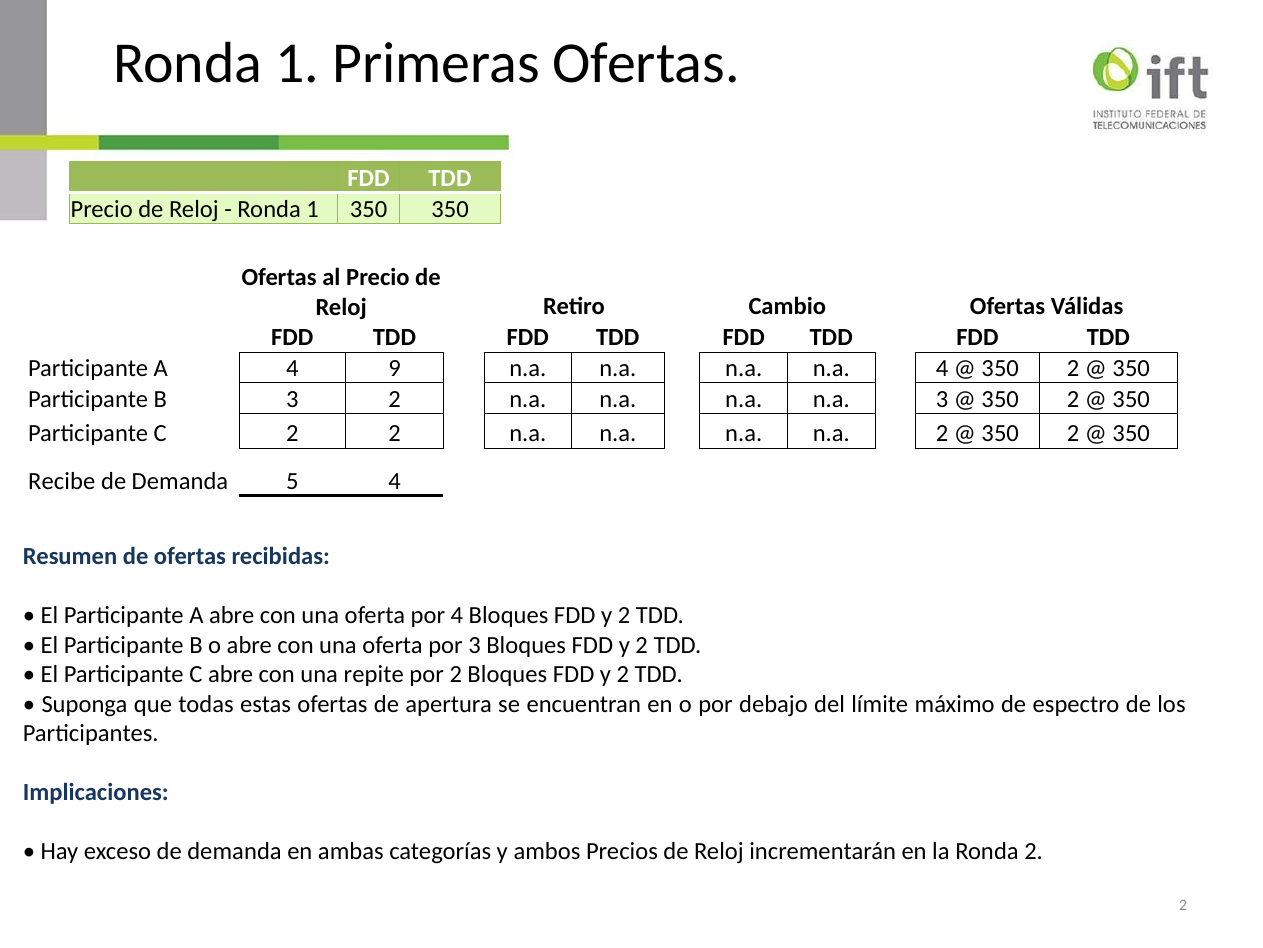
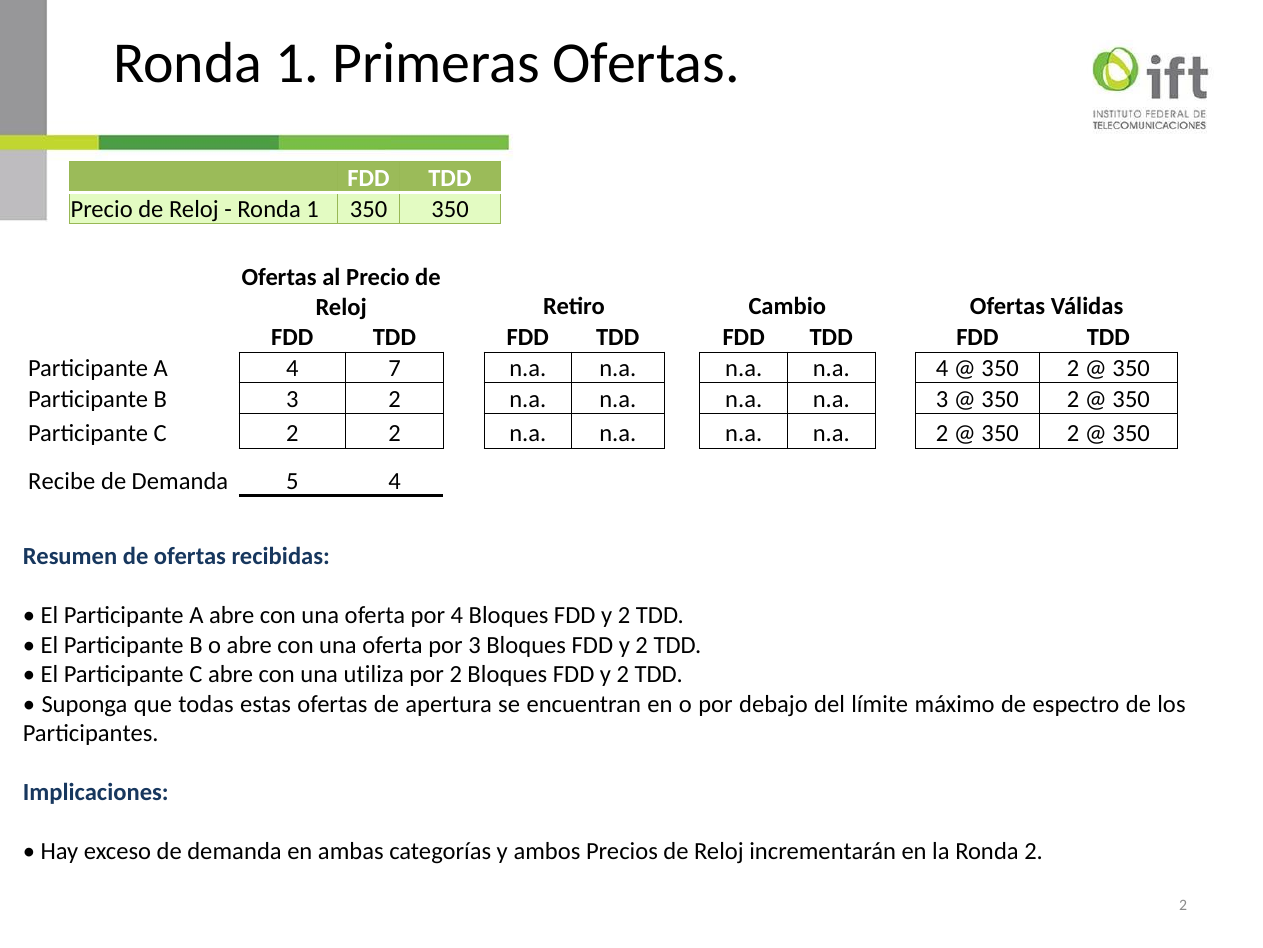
9: 9 -> 7 (395, 368)
repite: repite -> utiliza (374, 674)
